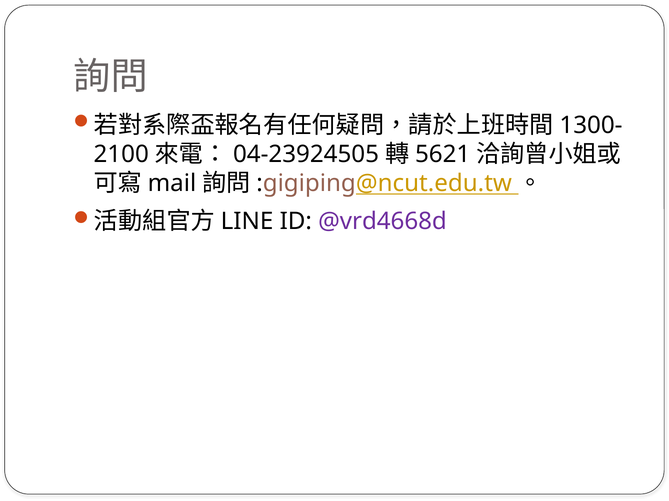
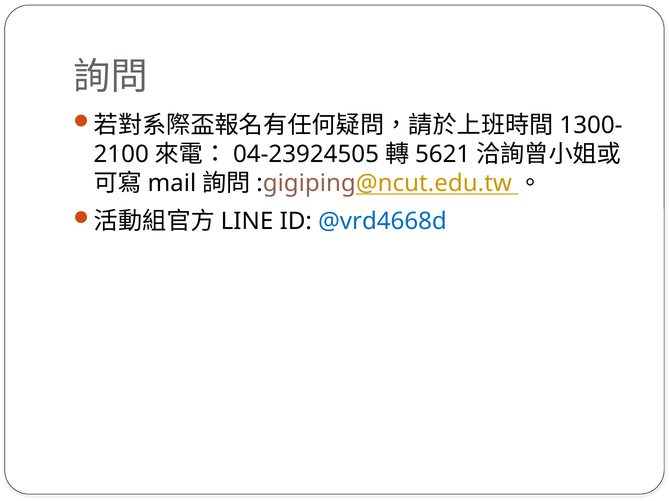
@vrd4668d colour: purple -> blue (382, 222)
